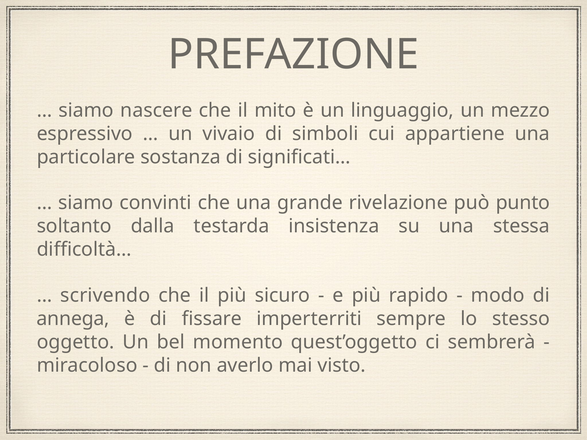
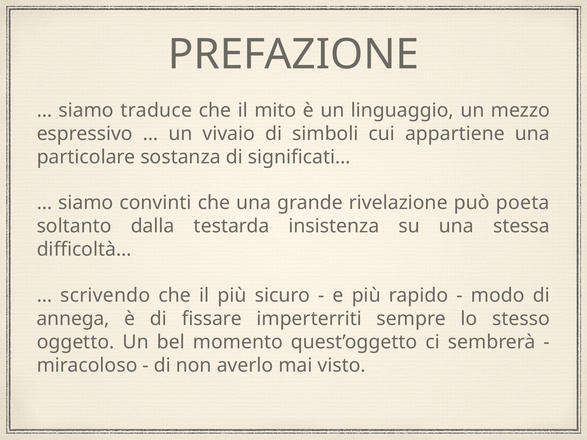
nascere: nascere -> traduce (156, 110)
punto: punto -> poeta (523, 203)
